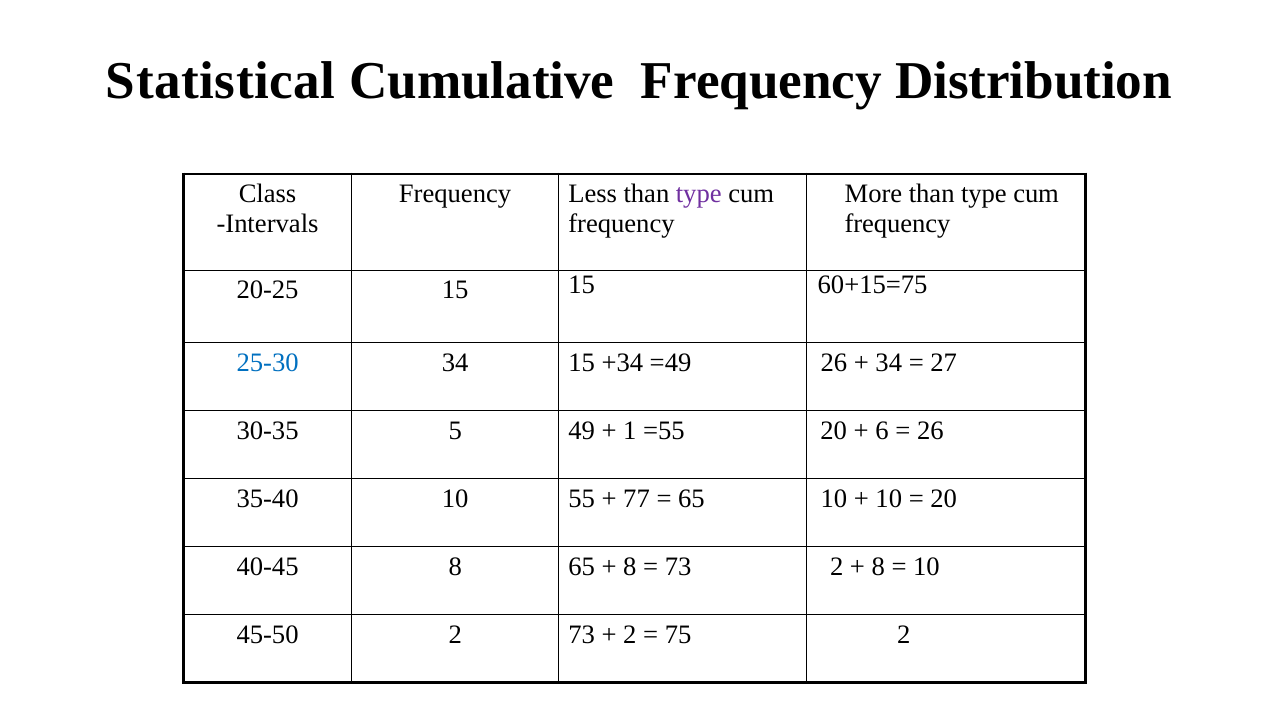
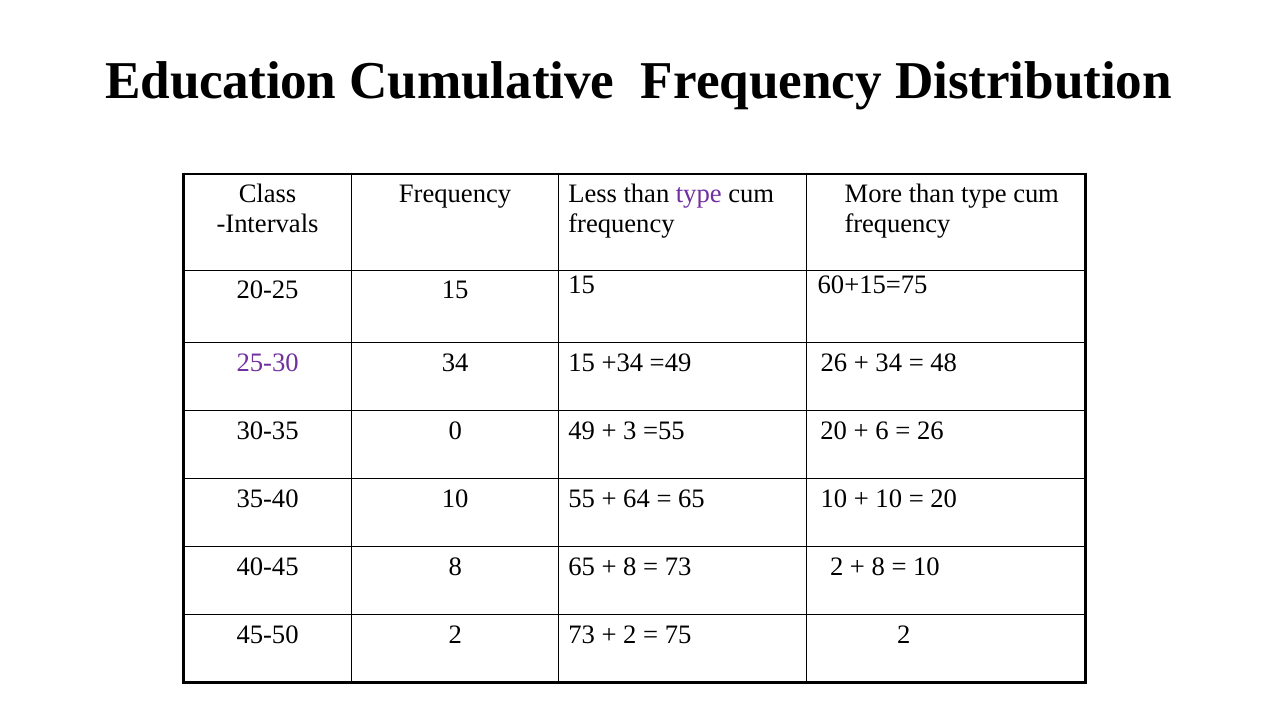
Statistical: Statistical -> Education (221, 81)
25-30 colour: blue -> purple (268, 363)
27: 27 -> 48 (944, 363)
5: 5 -> 0 (455, 431)
1: 1 -> 3 (630, 431)
77: 77 -> 64 (637, 499)
